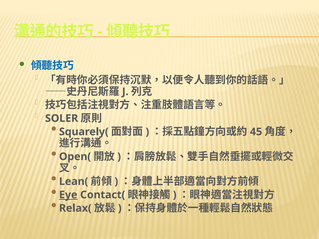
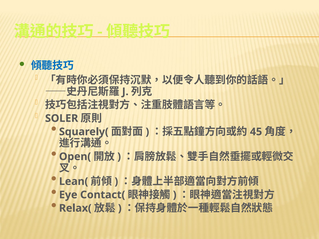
Eye underline: present -> none (68, 195)
